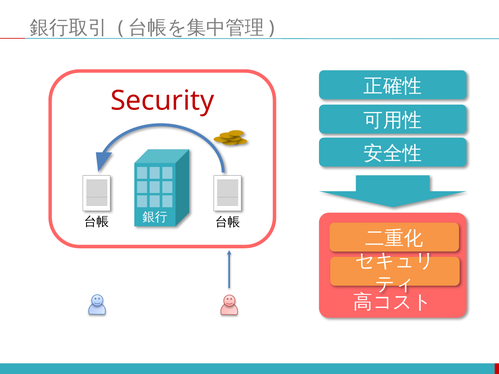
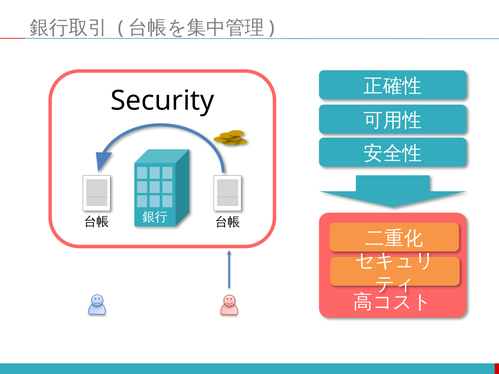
Security colour: red -> black (162, 101)
